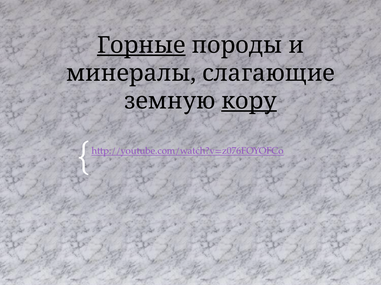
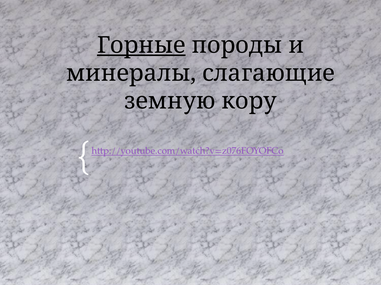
кору underline: present -> none (249, 101)
